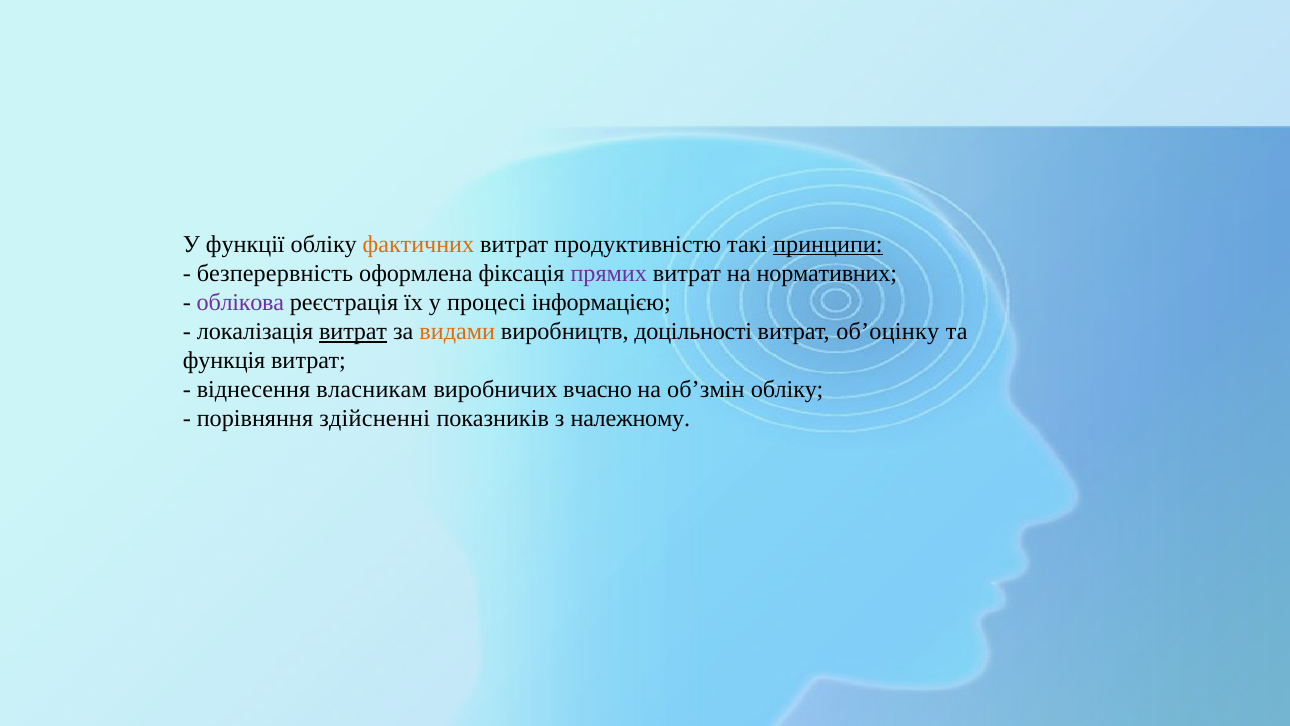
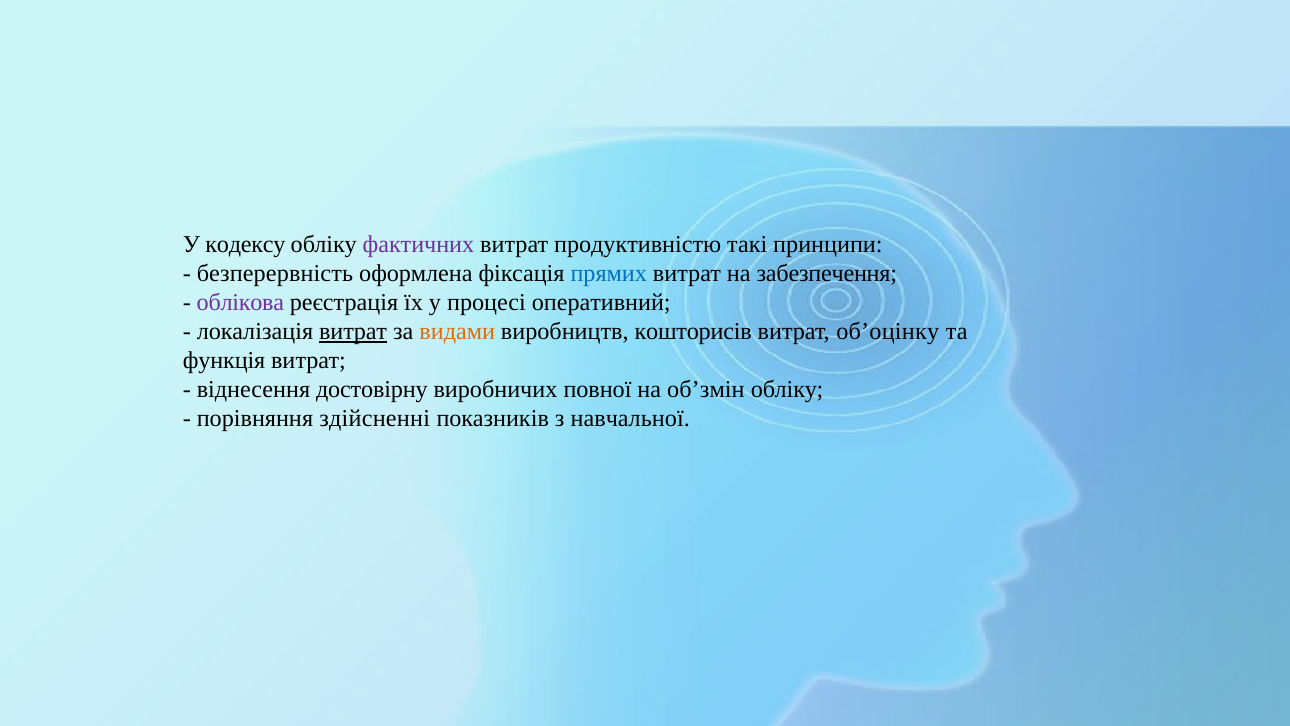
функції: функції -> кодексу (245, 244)
фактичних colour: orange -> purple (418, 244)
принципи underline: present -> none (828, 244)
прямих colour: purple -> blue (609, 273)
нормативних: нормативних -> забезпечення (827, 273)
інформацією: інформацією -> оперативний (601, 302)
доцільності: доцільності -> кошторисів (693, 331)
власникам: власникам -> достовірну (372, 389)
вчасно: вчасно -> повної (598, 389)
належному: належному -> навчальної (630, 418)
